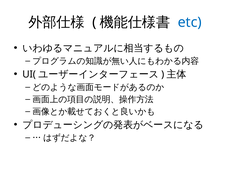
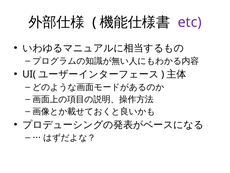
etc colour: blue -> purple (190, 22)
